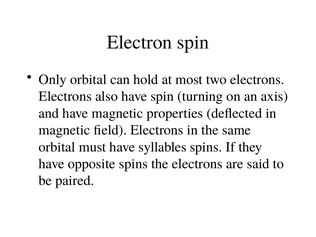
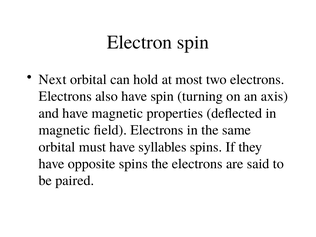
Only: Only -> Next (53, 79)
